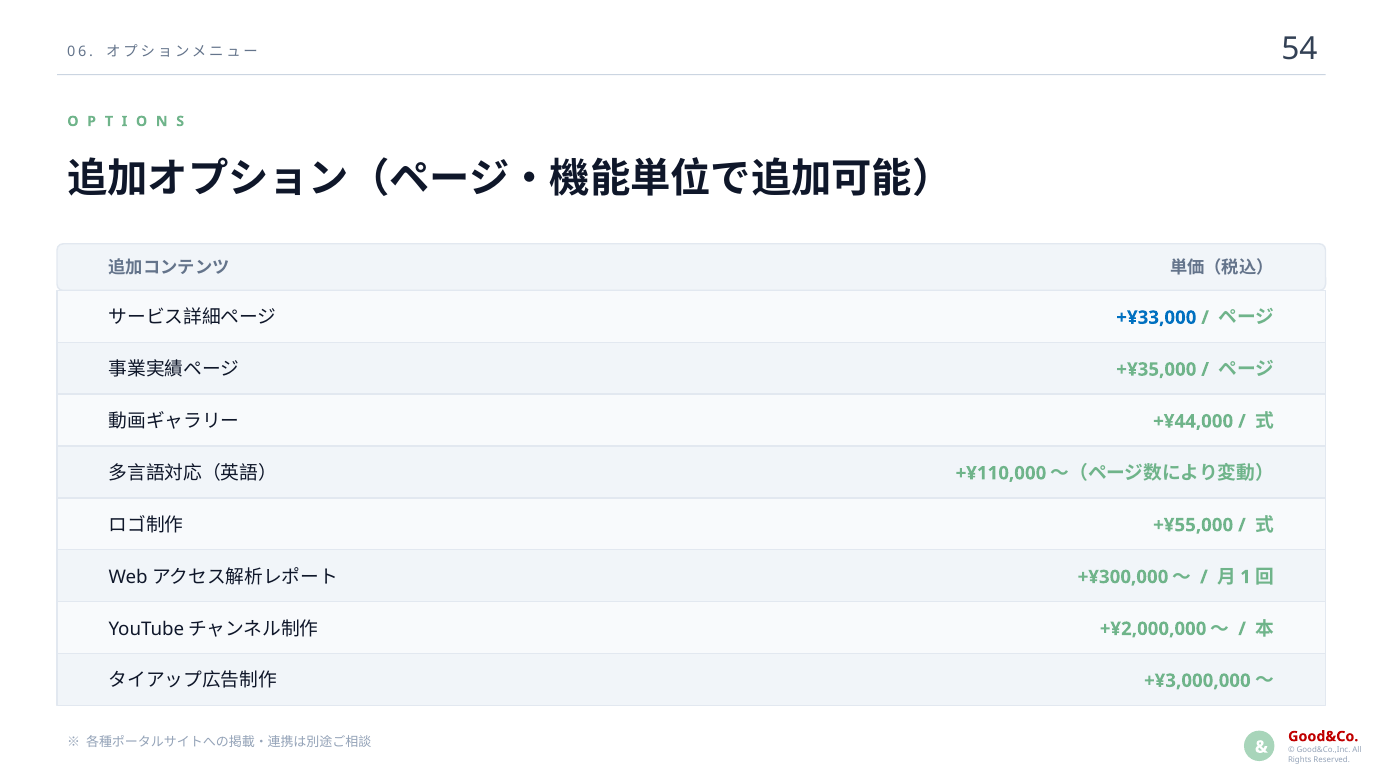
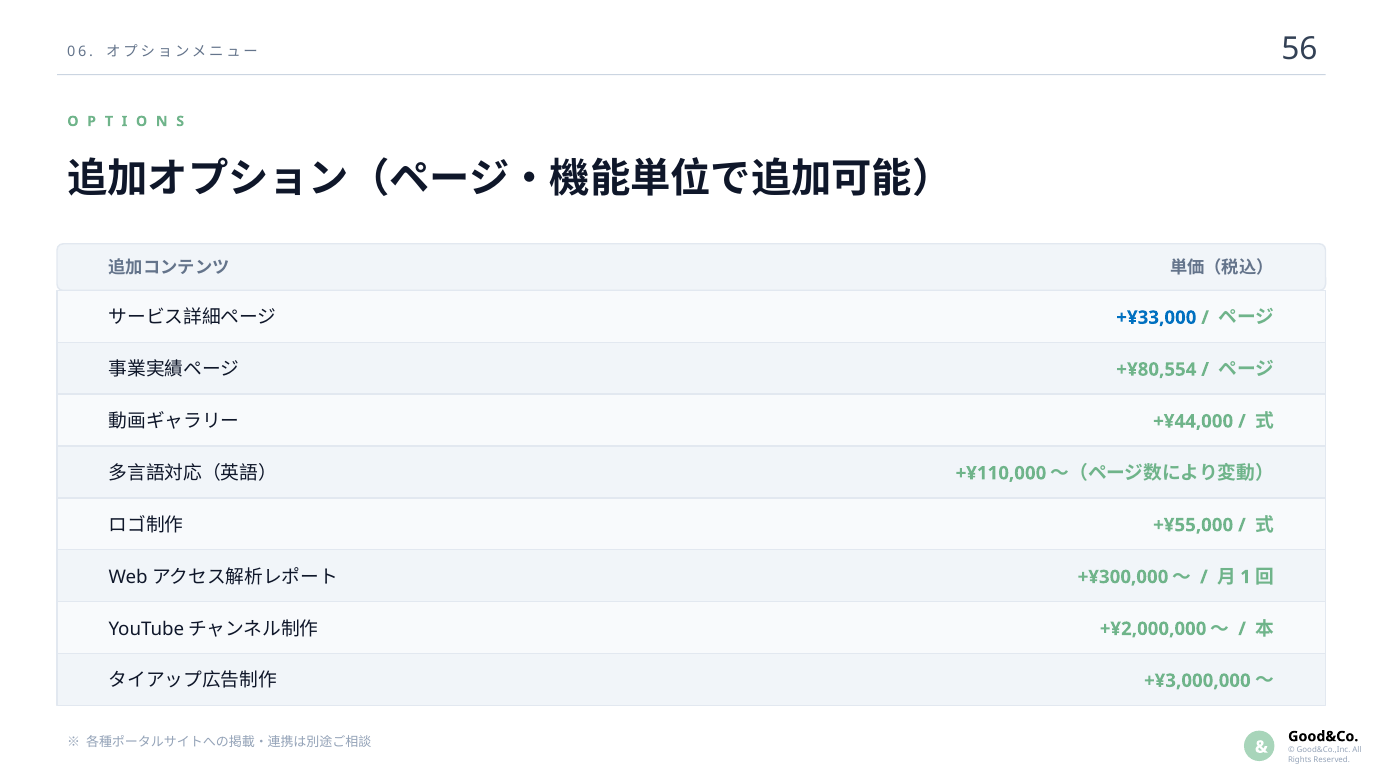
54: 54 -> 56 (1299, 49)
+¥35,000: +¥35,000 -> +¥80,554 (1156, 369)
Good&Co colour: red -> black (1323, 736)
